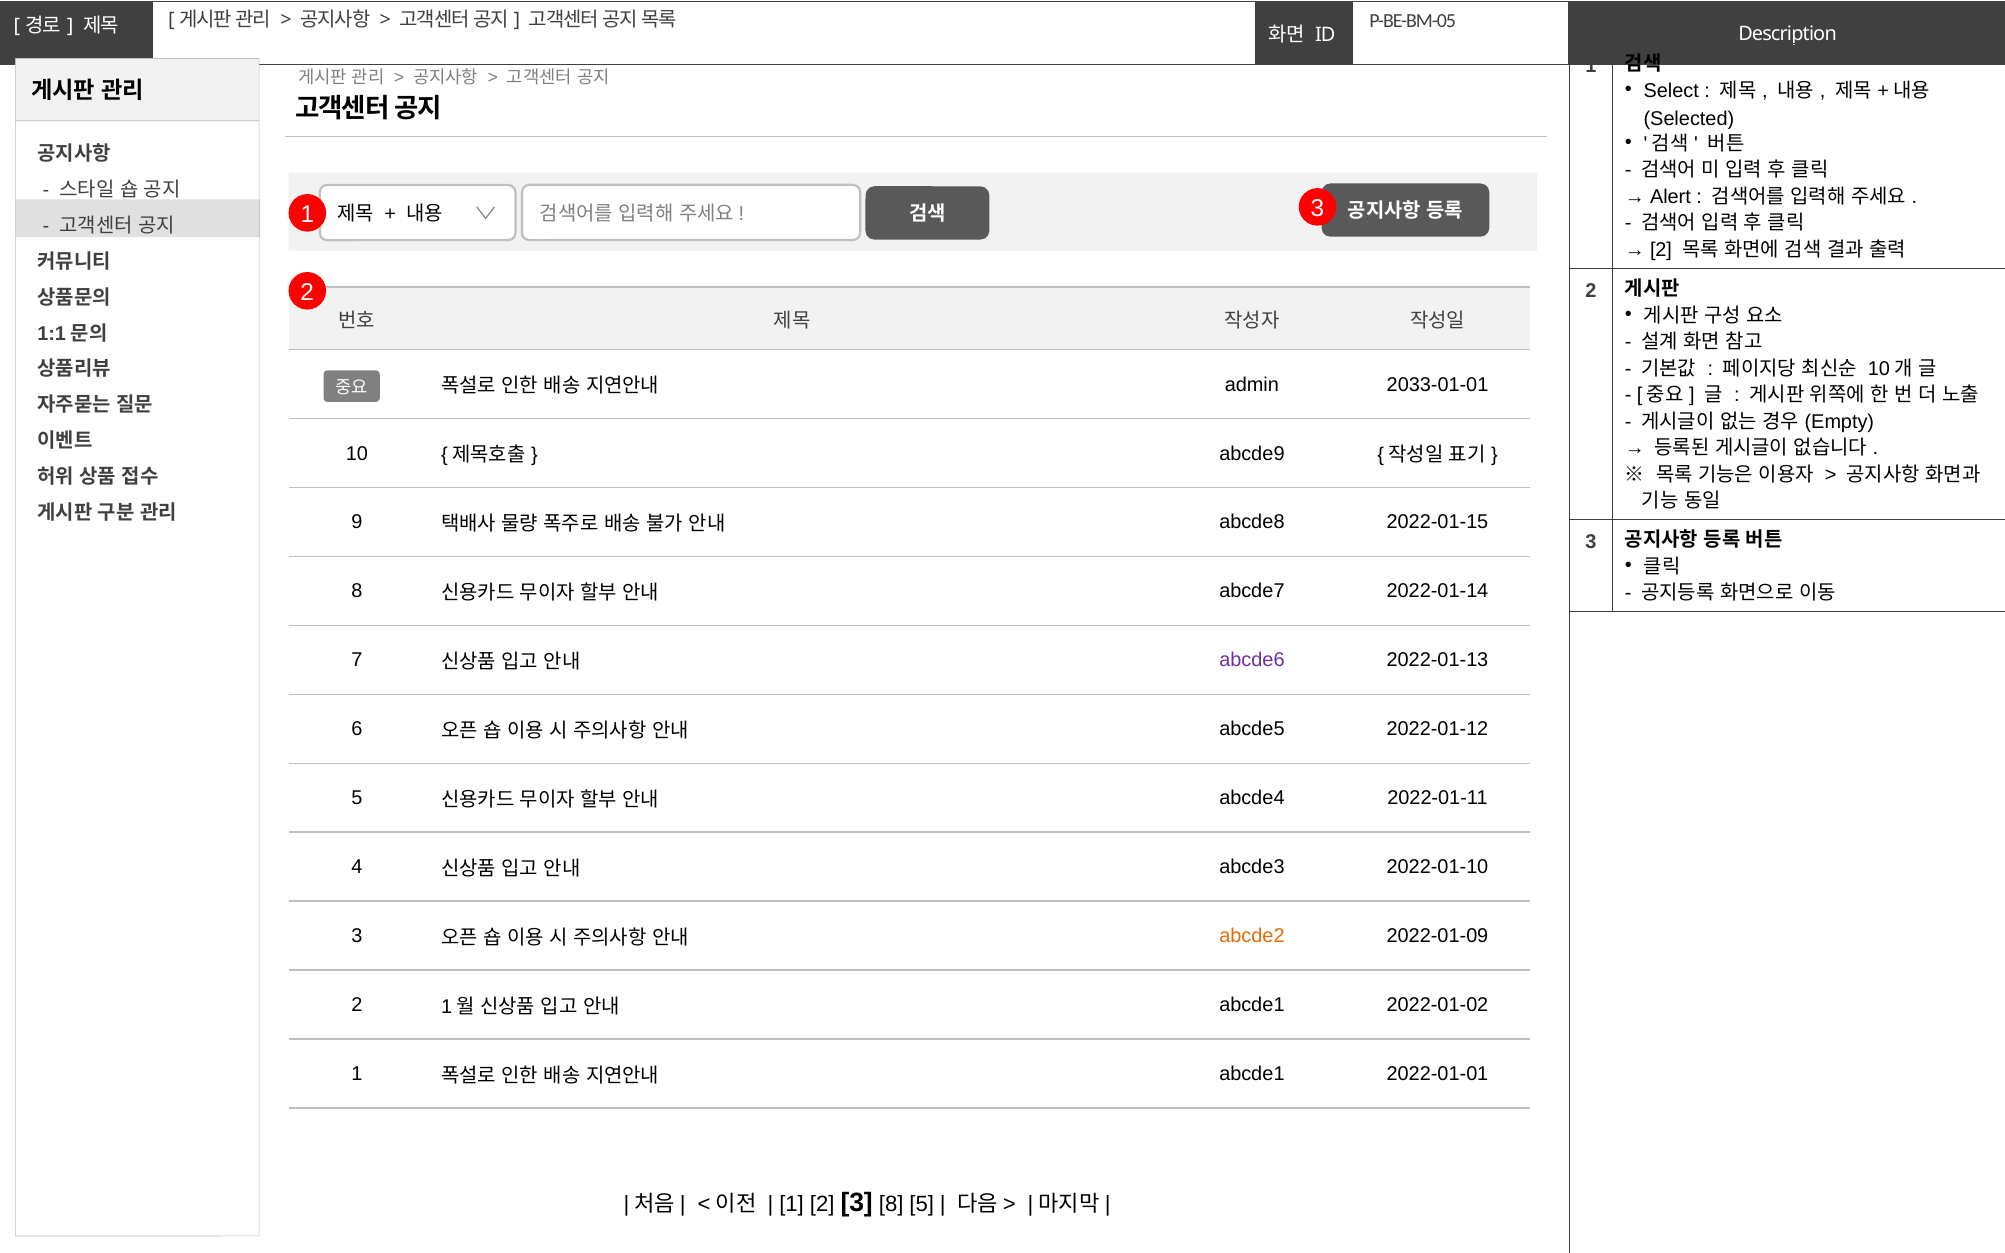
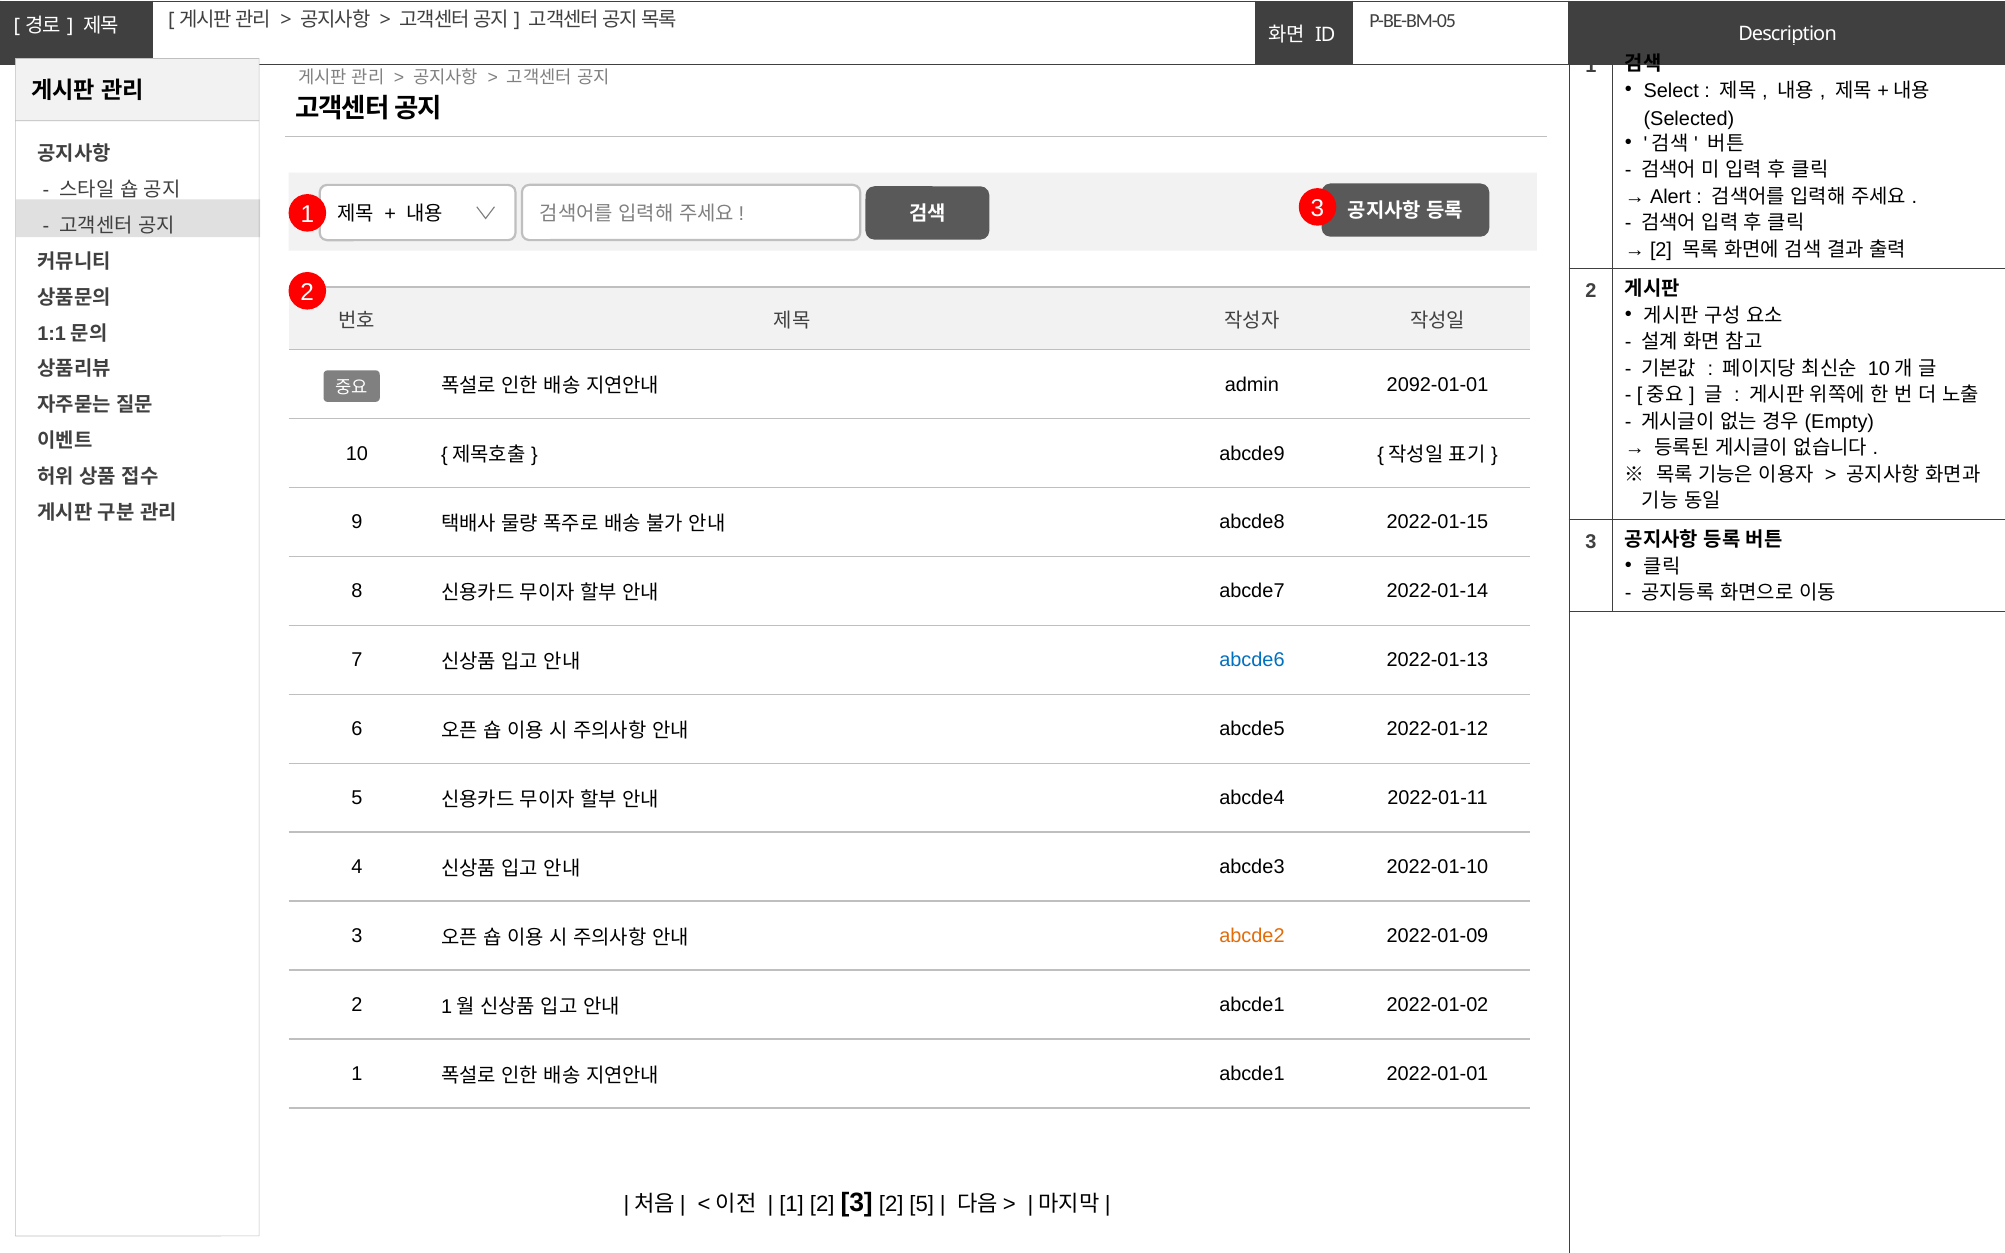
2033-01-01: 2033-01-01 -> 2092-01-01 (1438, 385)
abcde6 colour: purple -> blue (1252, 660)
2 3 8: 8 -> 2 (891, 1204)
